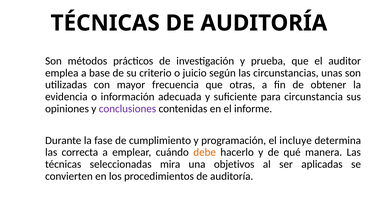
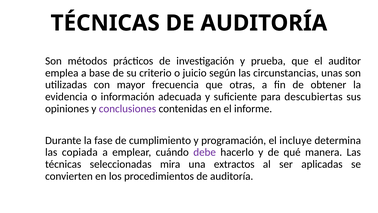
circunstancia: circunstancia -> descubiertas (314, 97)
correcta: correcta -> copiada (80, 152)
debe colour: orange -> purple (205, 152)
objetivos: objetivos -> extractos (234, 164)
